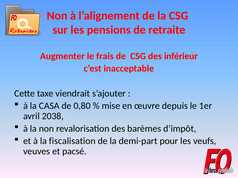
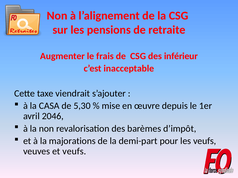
0,80: 0,80 -> 5,30 (82, 106)
2038: 2038 -> 2046 (53, 116)
fiscalisation: fiscalisation -> majorations (72, 141)
et pacsé: pacsé -> veufs (74, 152)
